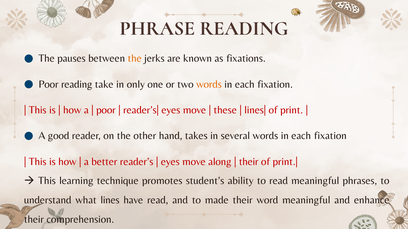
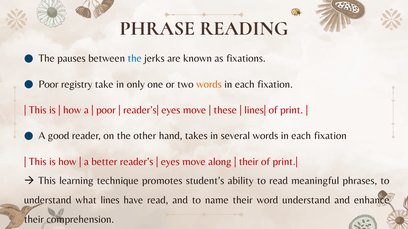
the colour: orange -> blue (135, 58)
Poor reading: reading -> registry (77, 84)
made: made -> name (217, 201)
word meaningful: meaningful -> understand (306, 201)
